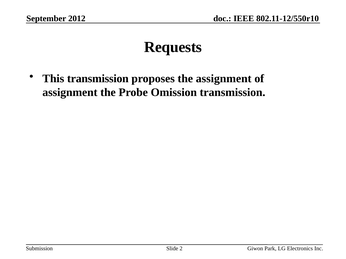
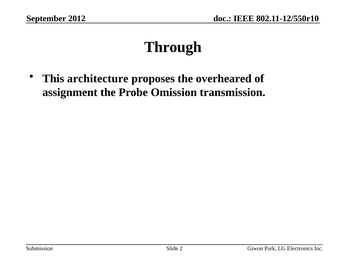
Requests: Requests -> Through (173, 47)
This transmission: transmission -> architecture (98, 79)
the assignment: assignment -> overheared (224, 79)
